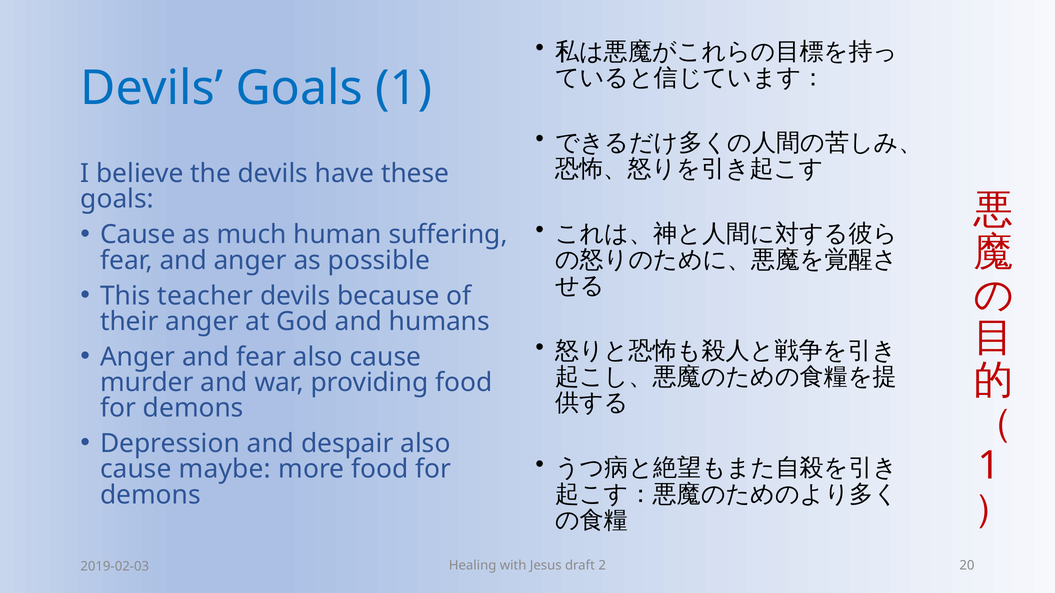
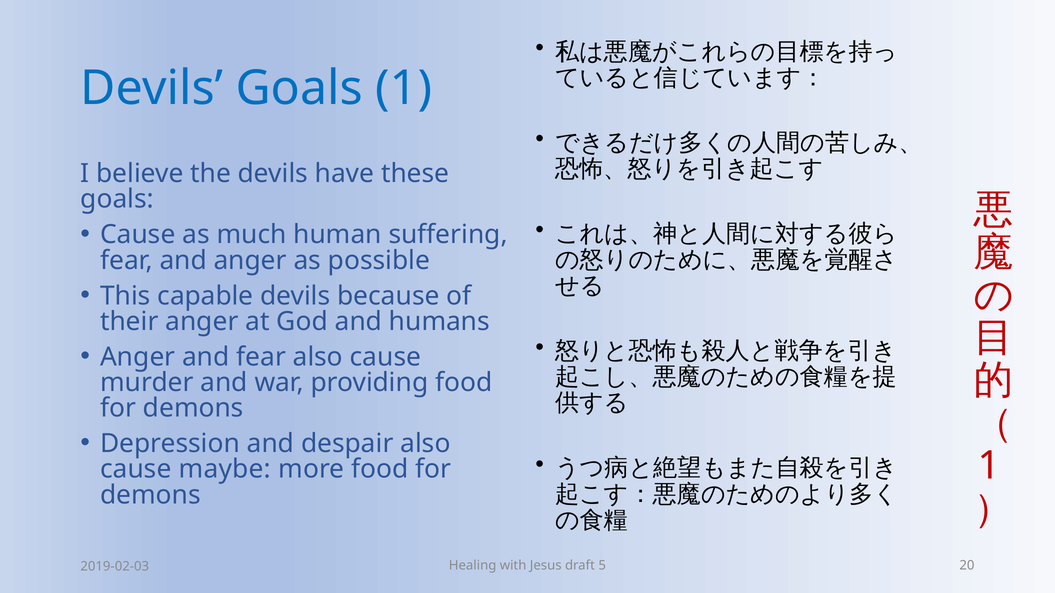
teacher: teacher -> capable (205, 296)
2: 2 -> 5 (602, 566)
